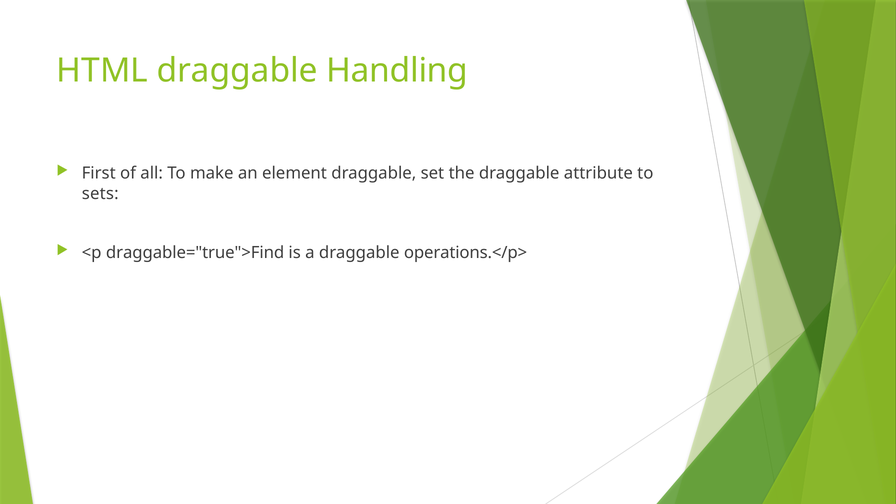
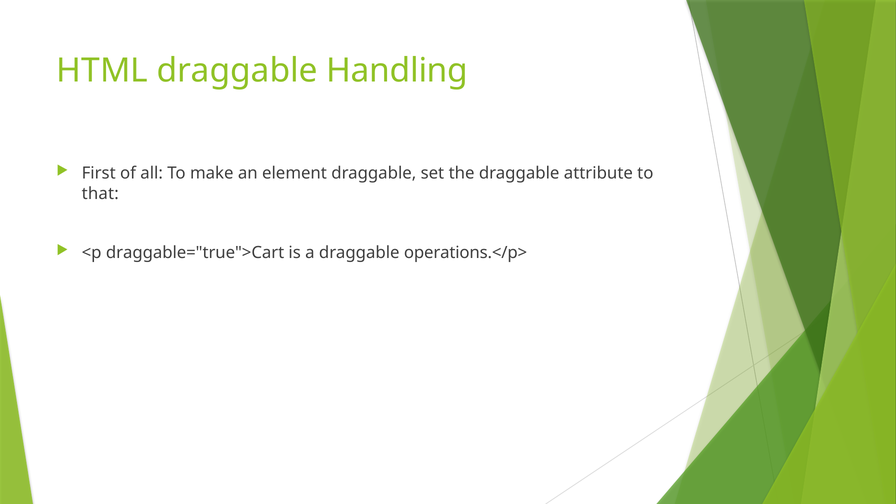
sets: sets -> that (100, 194)
draggable="true">Find: draggable="true">Find -> draggable="true">Cart (195, 253)
